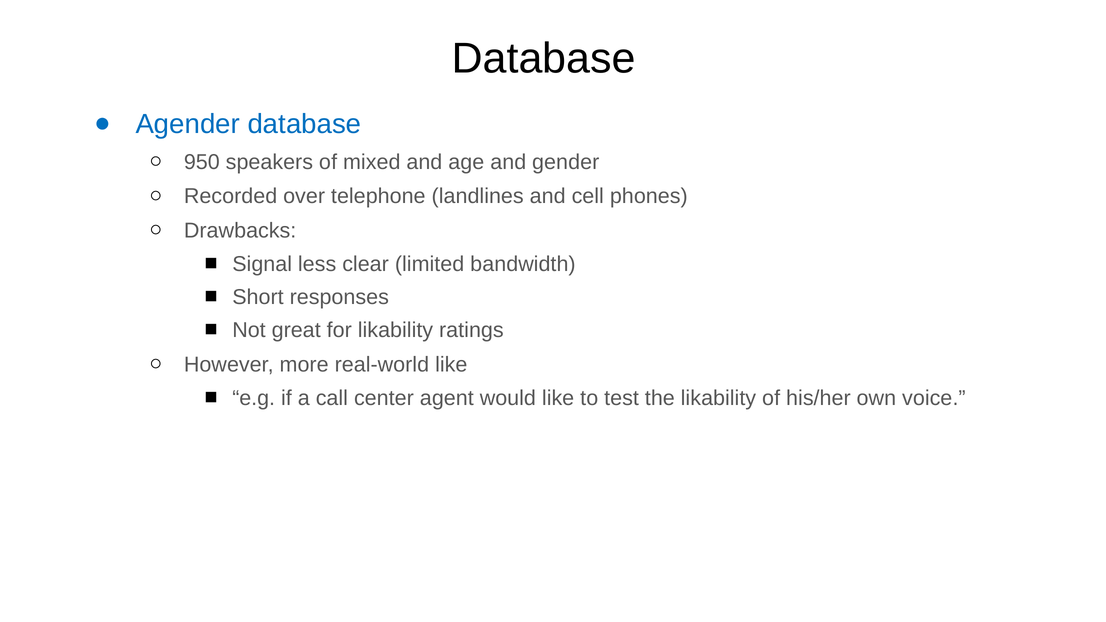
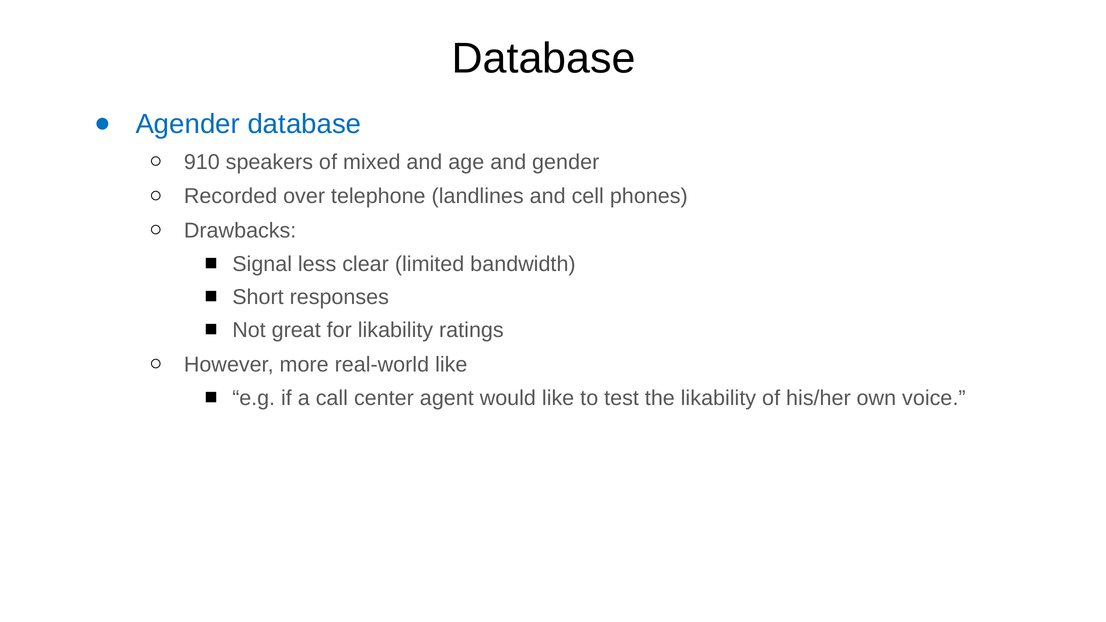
950: 950 -> 910 (202, 162)
